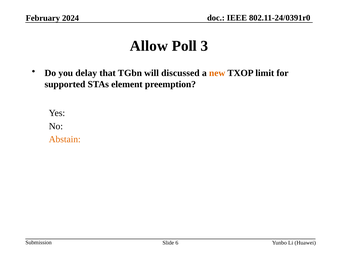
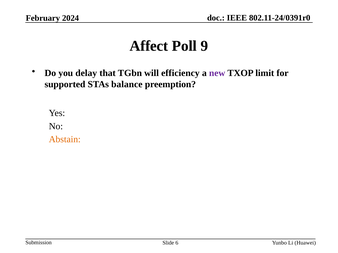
Allow: Allow -> Affect (149, 46)
3: 3 -> 9 (204, 46)
discussed: discussed -> efficiency (180, 73)
new colour: orange -> purple (217, 73)
element: element -> balance (127, 84)
